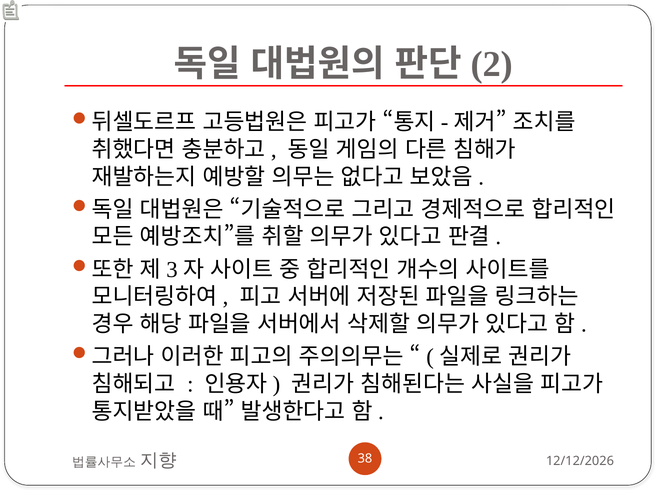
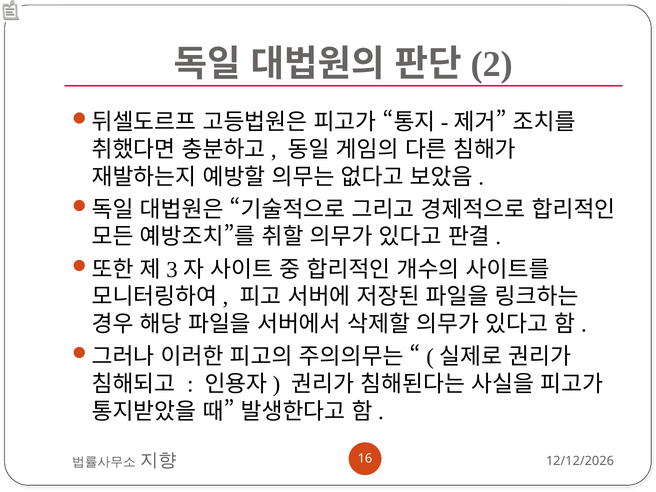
38: 38 -> 16 (365, 459)
